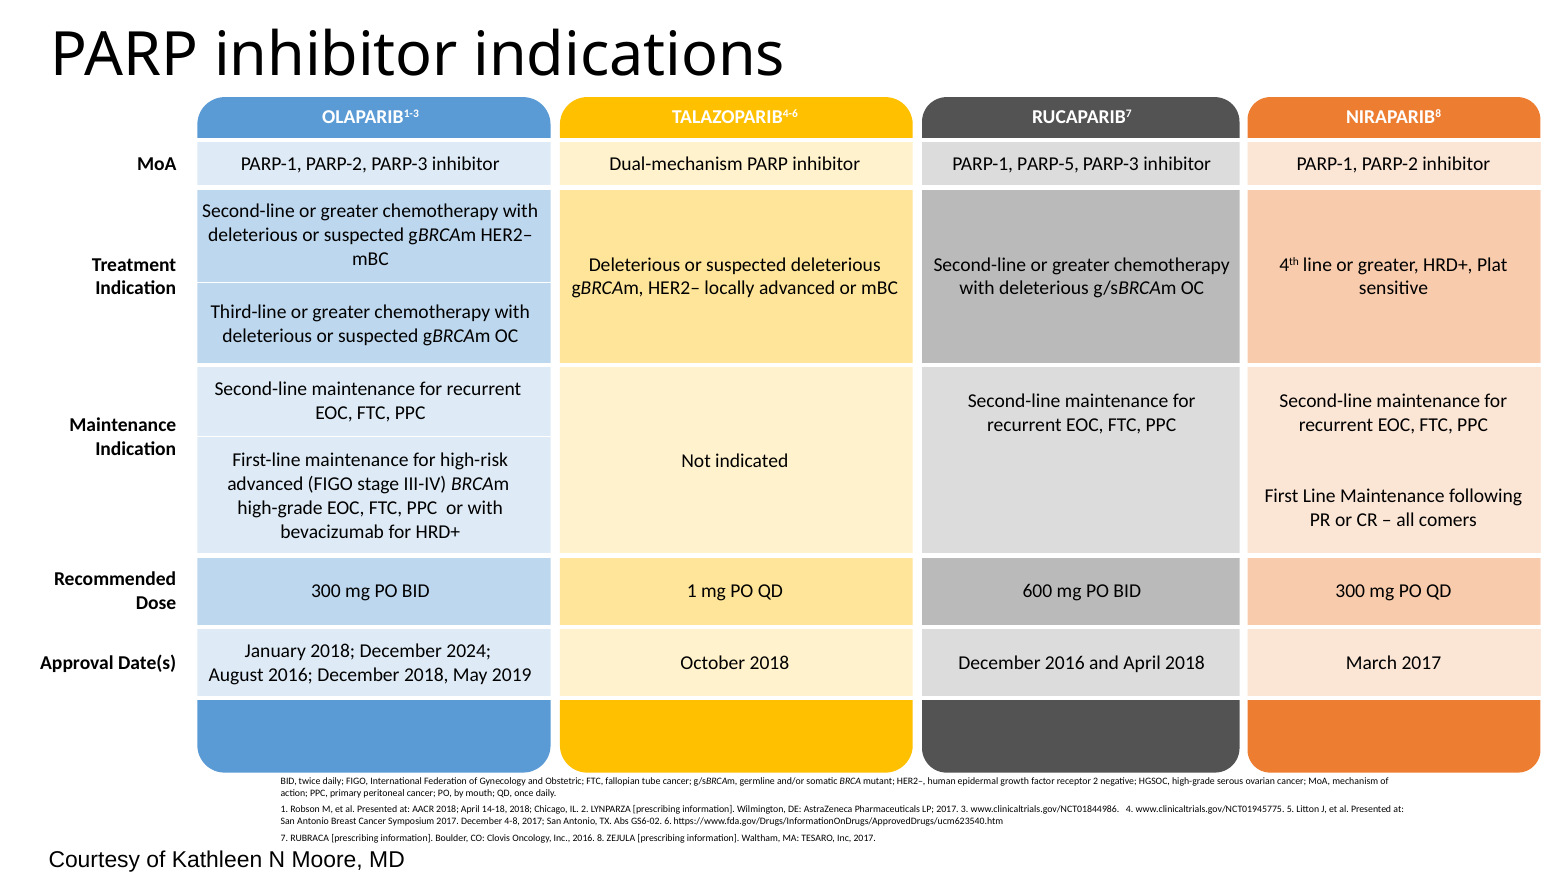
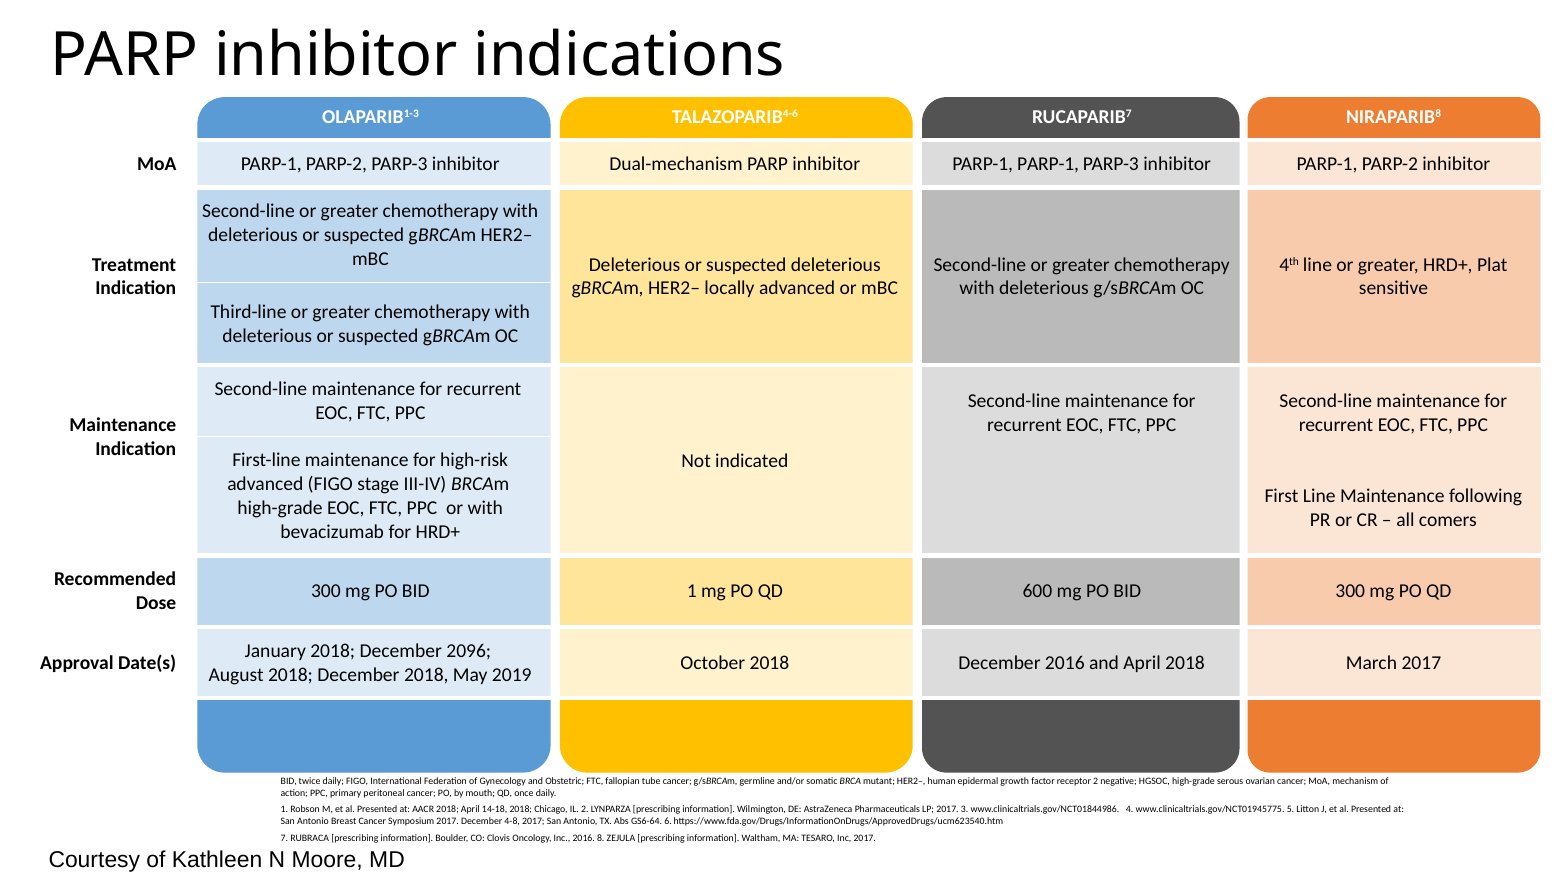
PARP-1 PARP-5: PARP-5 -> PARP-1 (1048, 164)
2024: 2024 -> 2096 (469, 651)
August 2016: 2016 -> 2018 (290, 675)
GS6-02: GS6-02 -> GS6-64 (647, 821)
